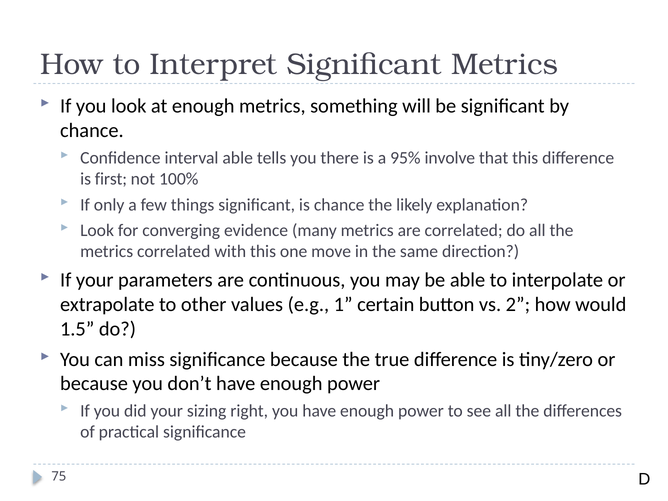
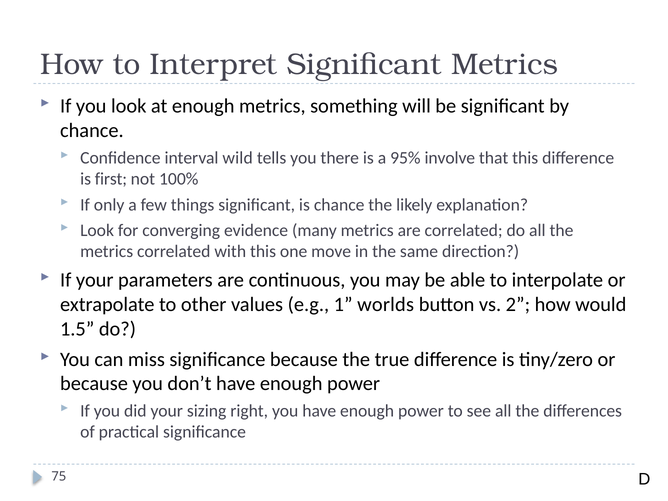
interval able: able -> wild (238, 158)
certain: certain -> worlds (386, 305)
